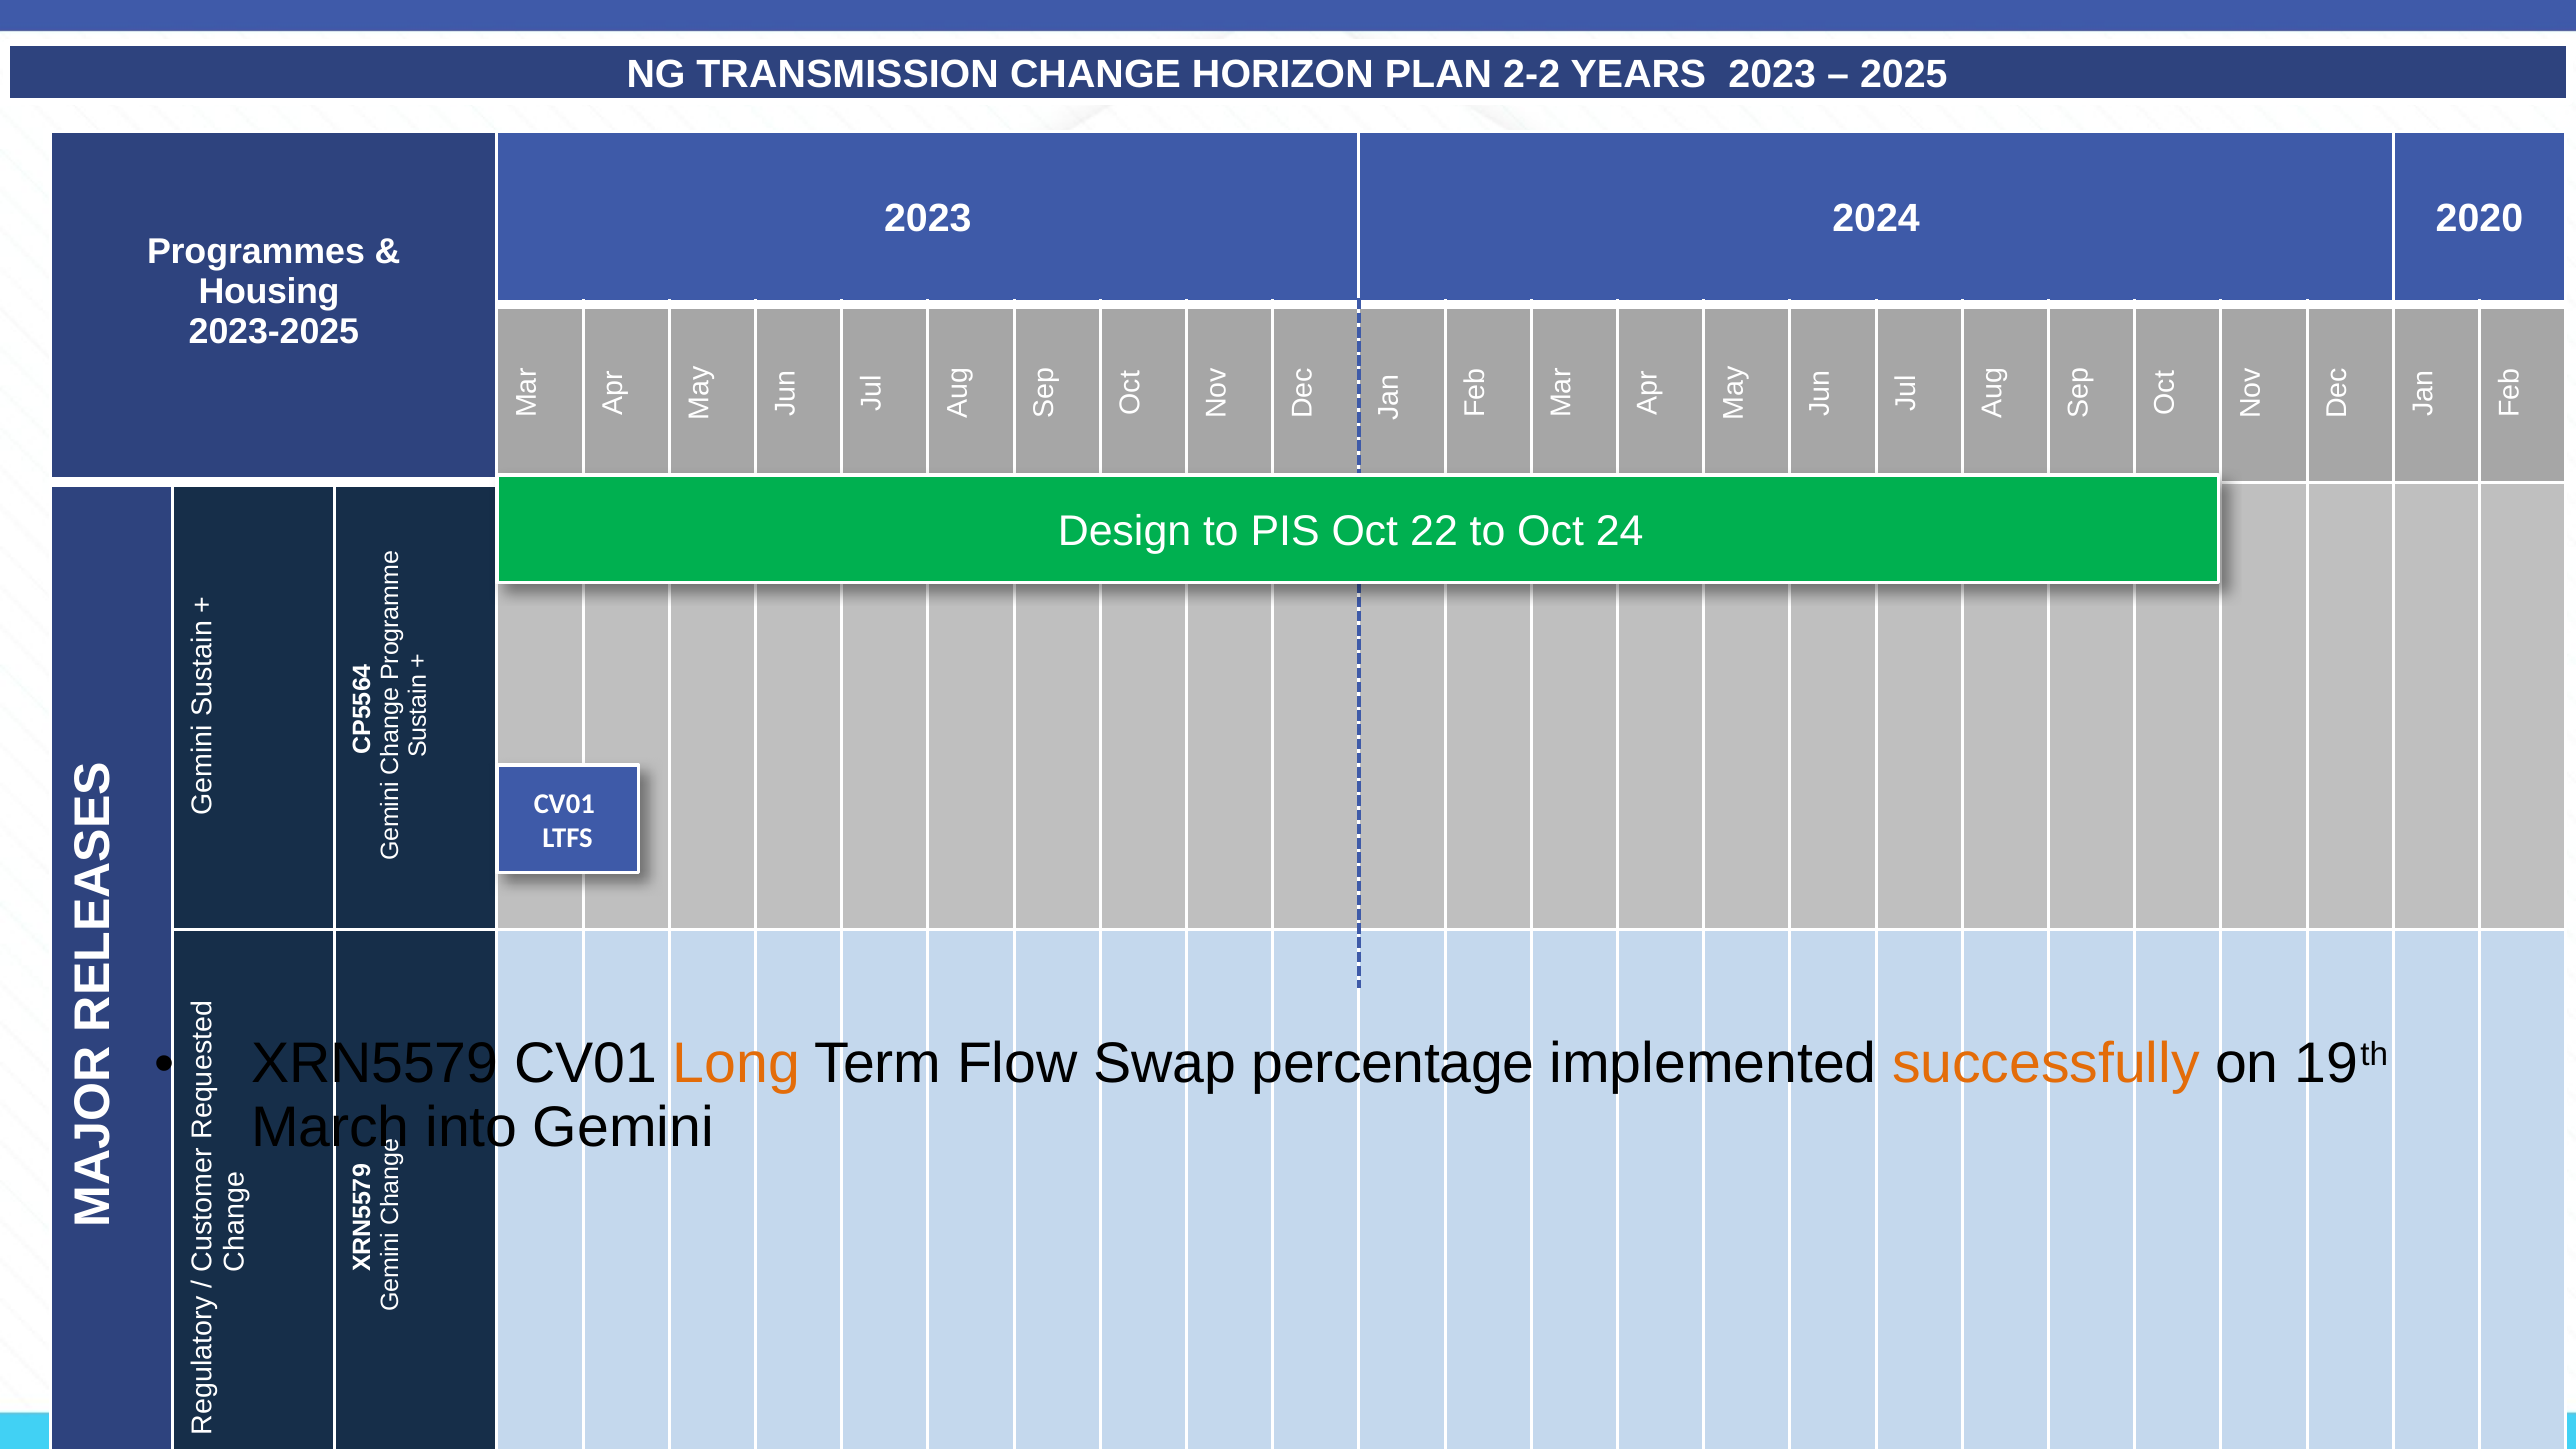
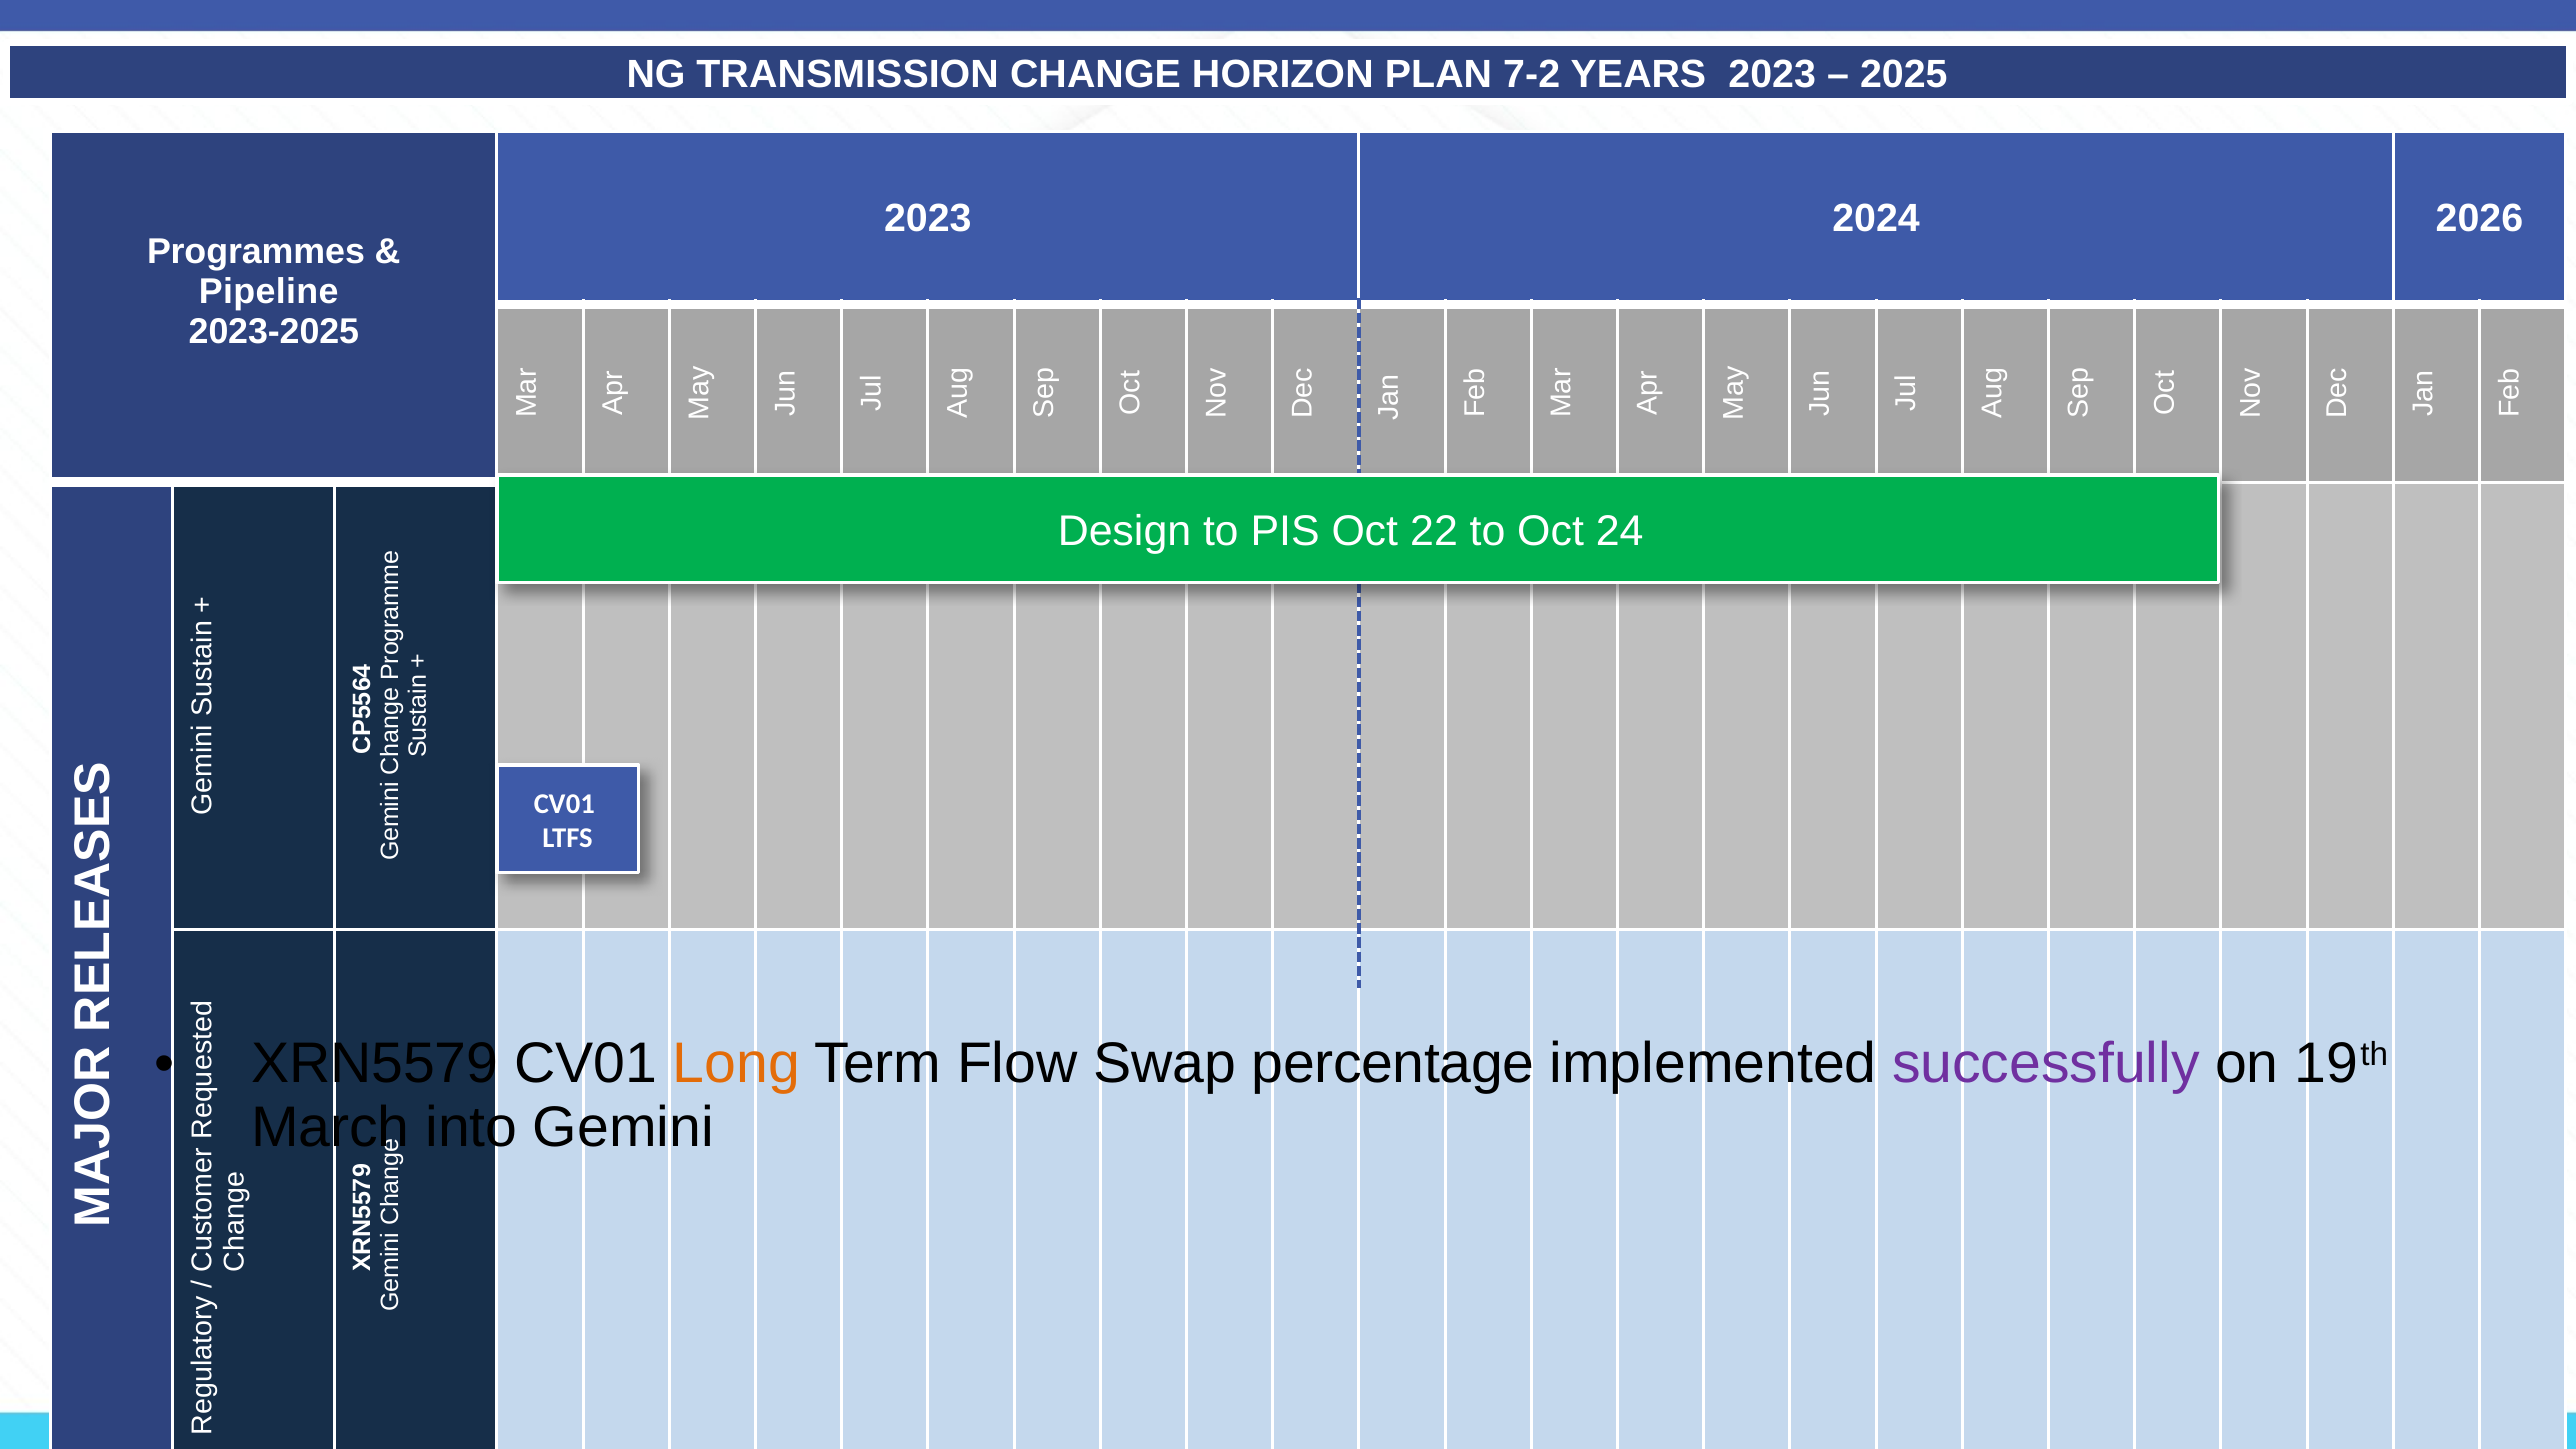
2-2: 2-2 -> 7-2 (1532, 75)
2020: 2020 -> 2026 (2479, 219)
Housing: Housing -> Pipeline (269, 291)
successfully colour: orange -> purple (2046, 1064)
